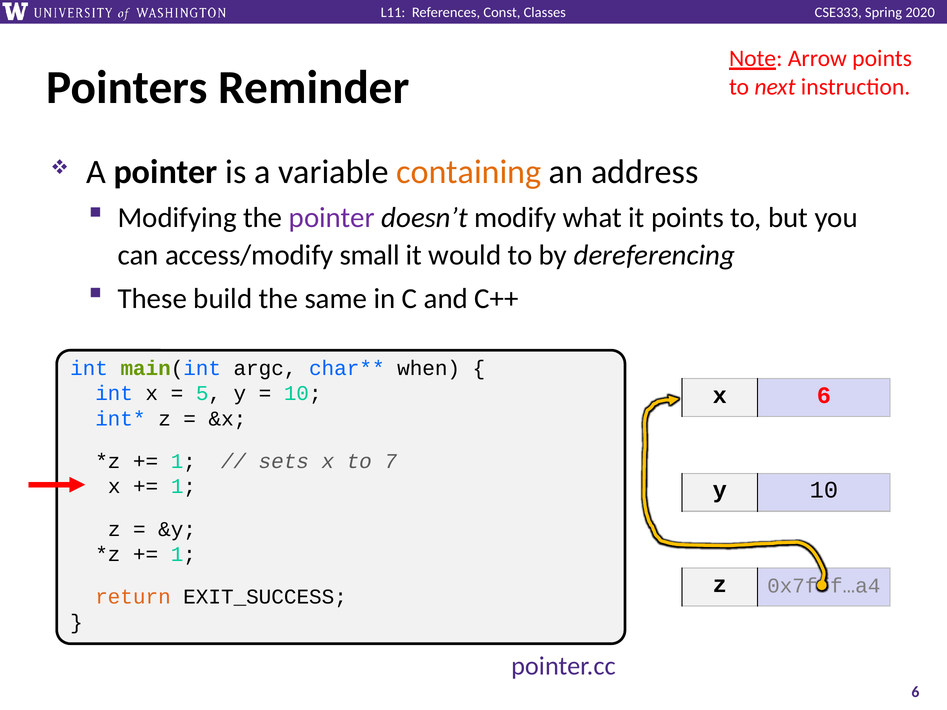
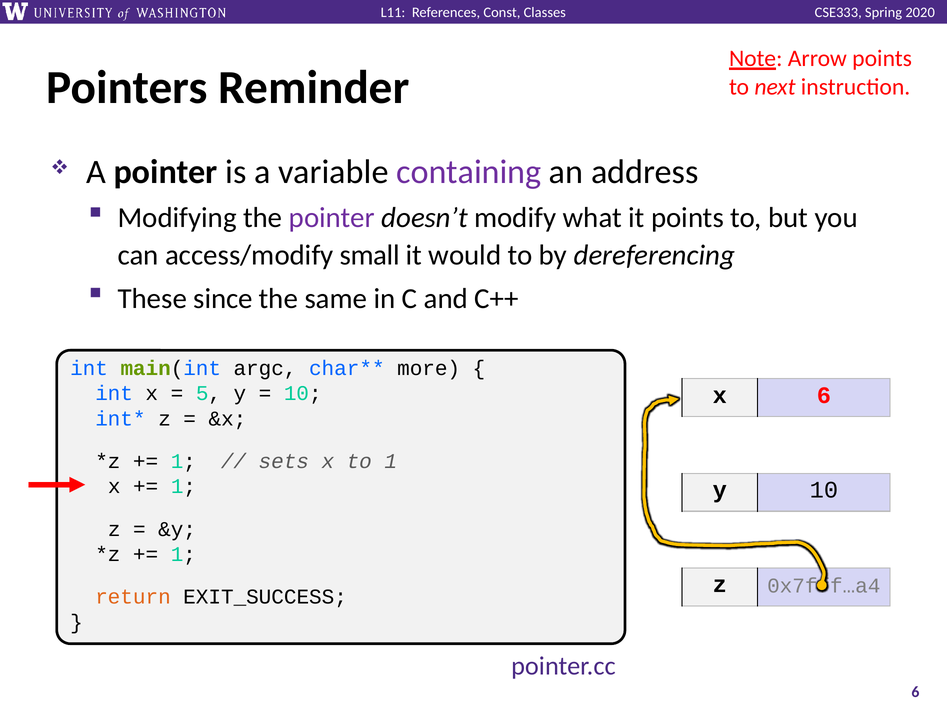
containing colour: orange -> purple (469, 172)
build: build -> since (223, 299)
when: when -> more (429, 368)
to 7: 7 -> 1 (391, 461)
